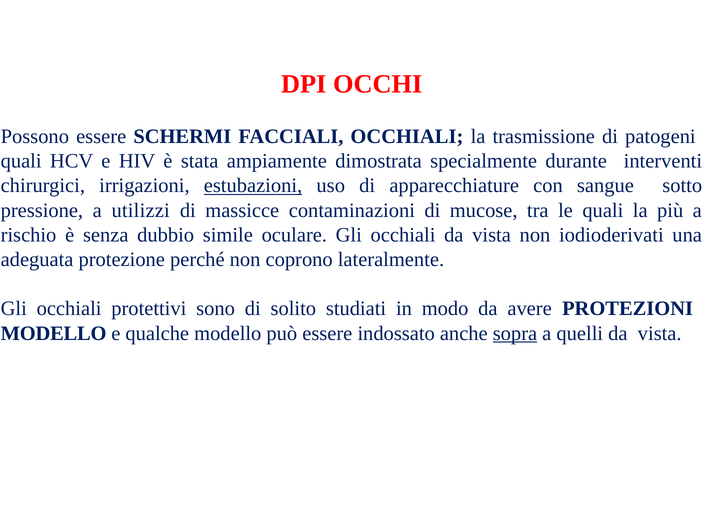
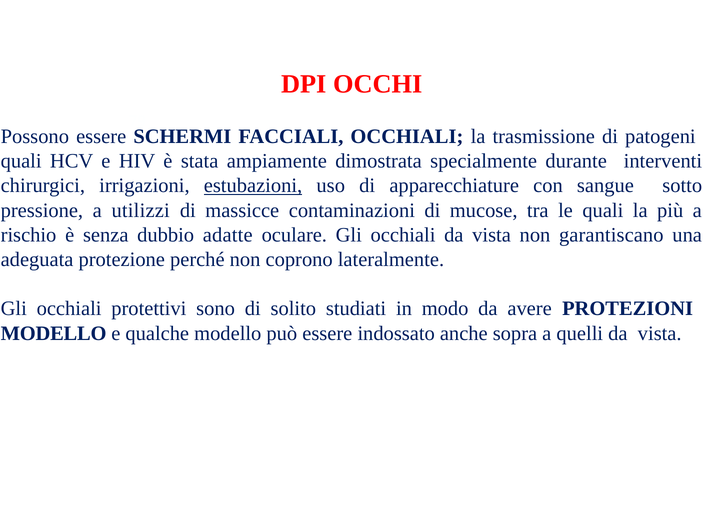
simile: simile -> adatte (228, 235)
iodioderivati: iodioderivati -> garantiscano (611, 235)
sopra underline: present -> none (515, 333)
